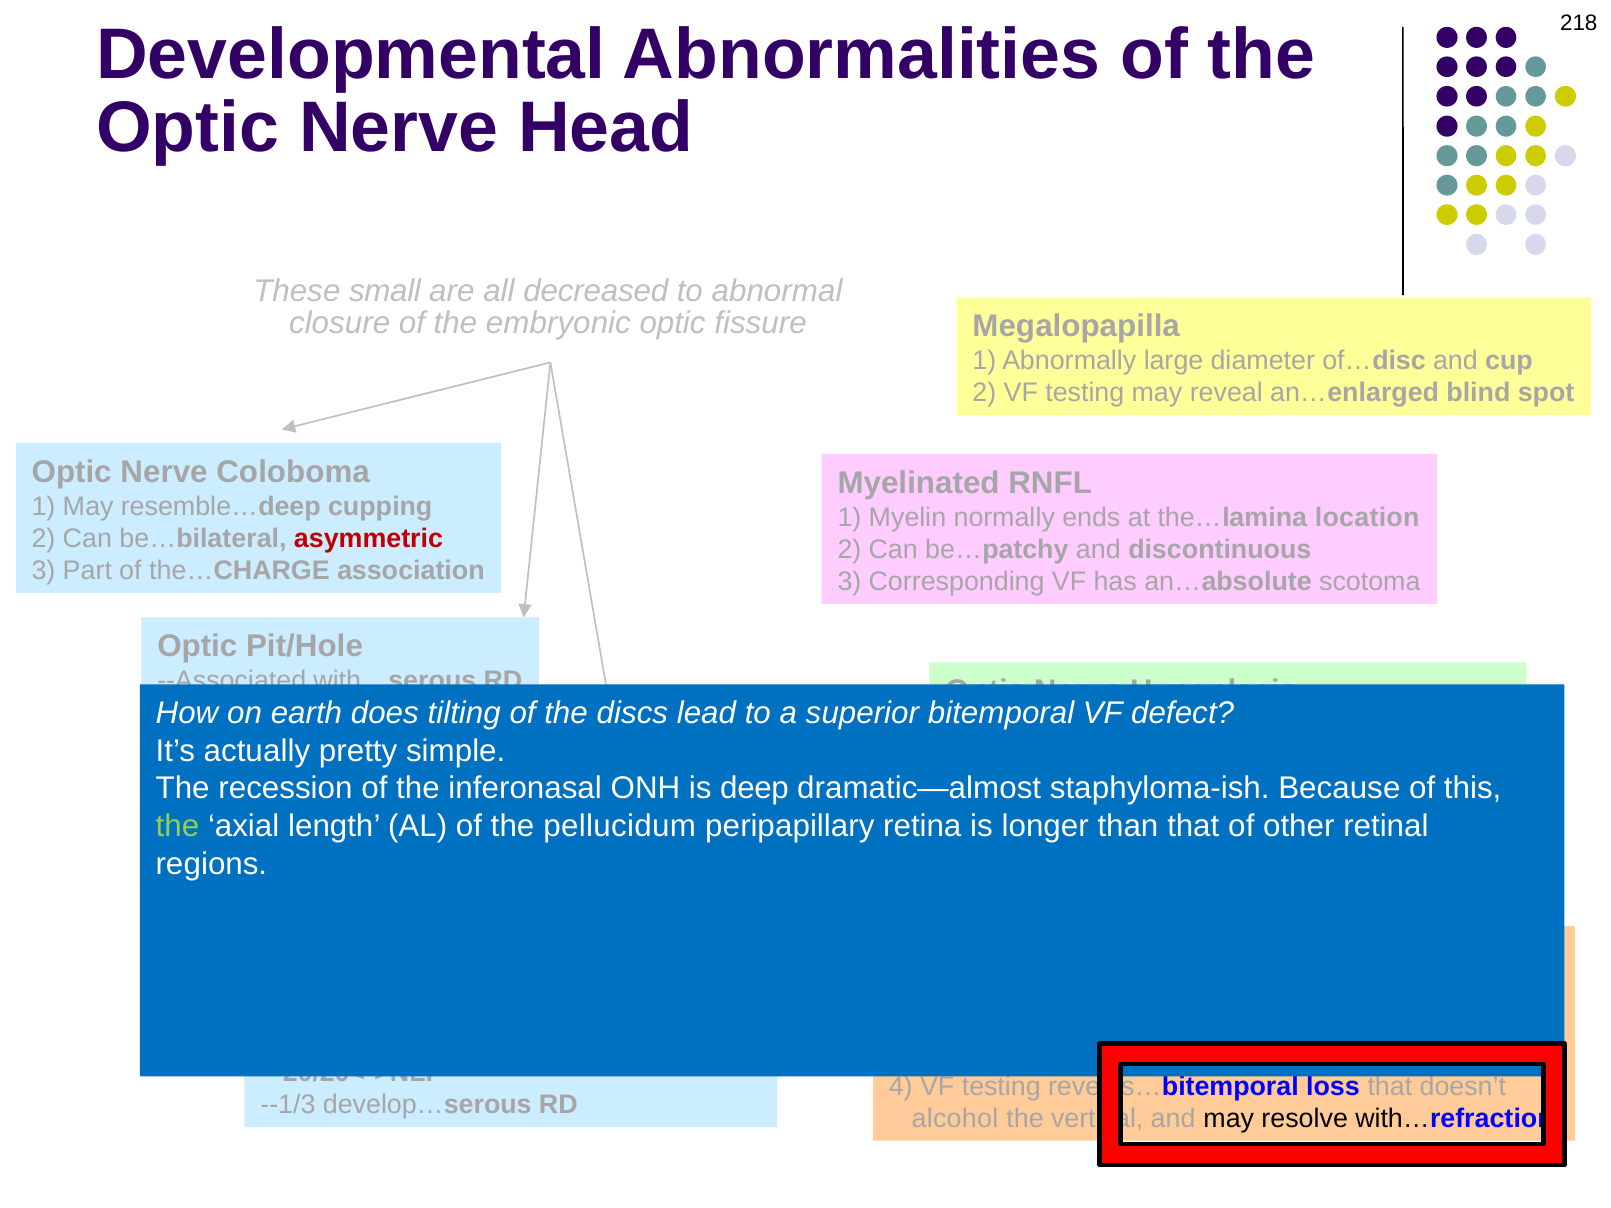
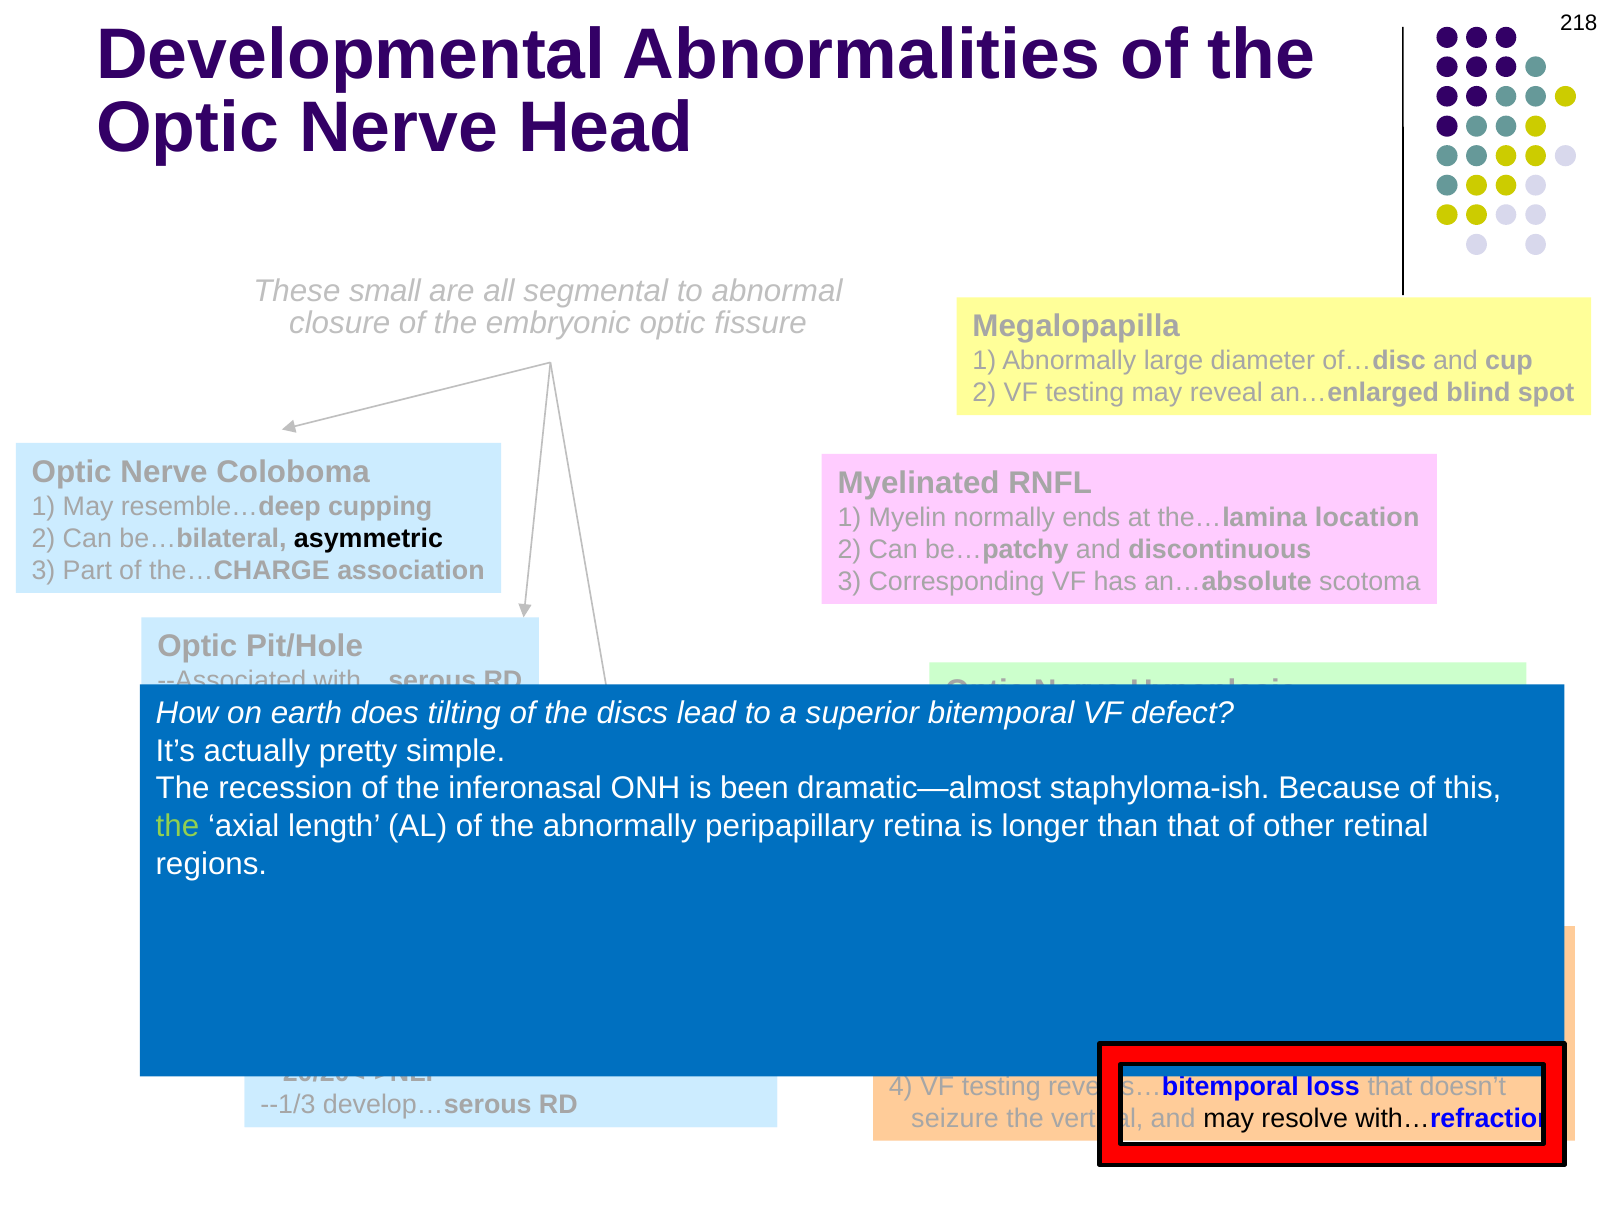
decreased: decreased -> segmental (596, 292)
asymmetric colour: red -> black (368, 539)
deep: deep -> been (755, 789)
the pellucidum: pellucidum -> abnormally (620, 826)
alcohol: alcohol -> seizure (955, 1119)
